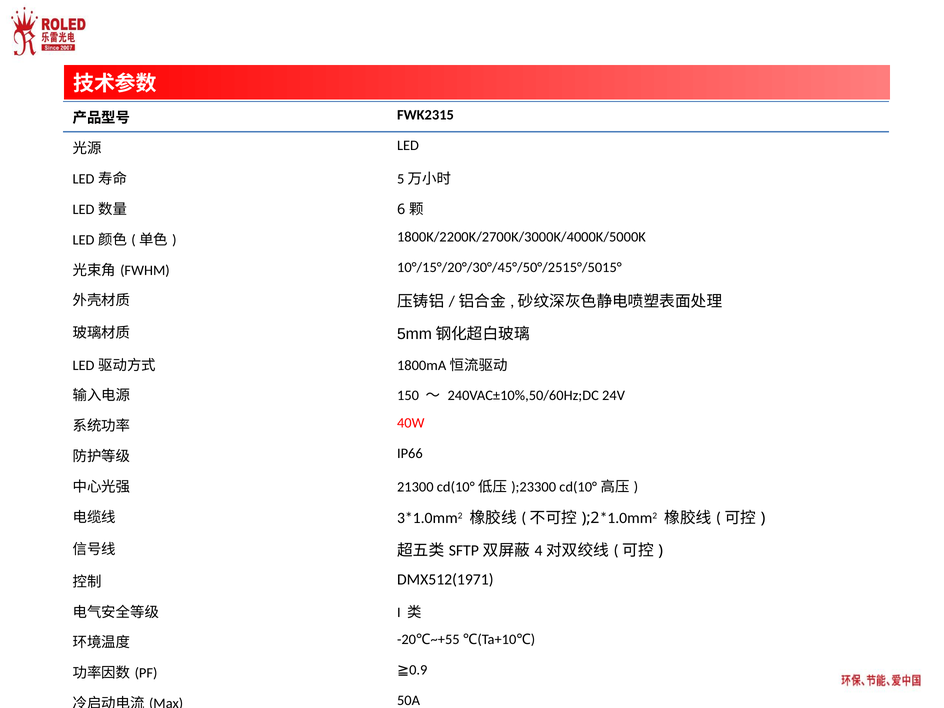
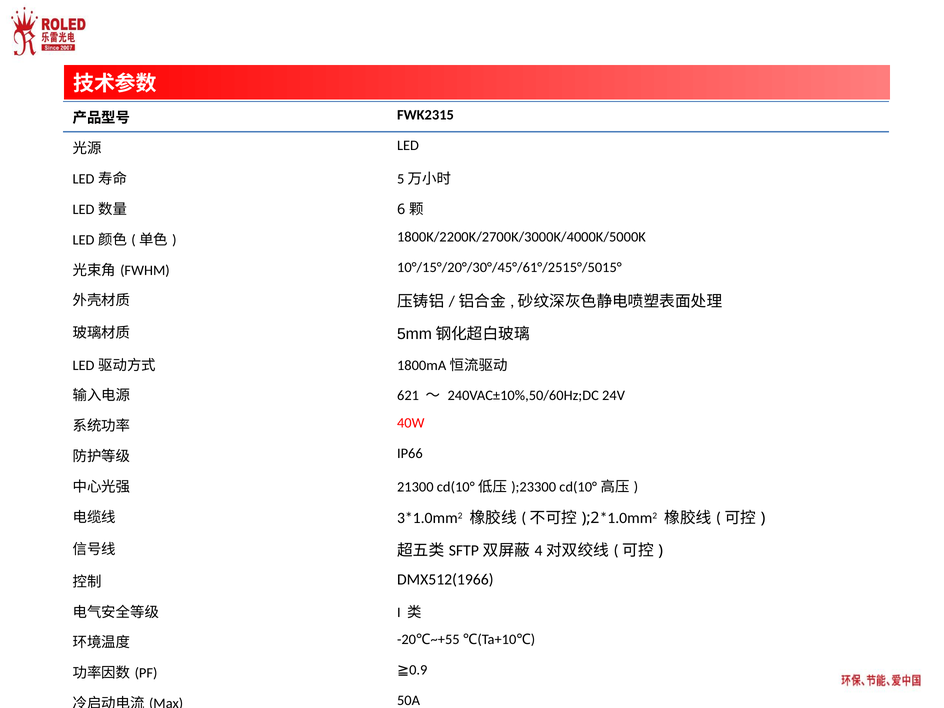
10°/15°/20°/30°/45°/50°/2515°/5015°: 10°/15°/20°/30°/45°/50°/2515°/5015° -> 10°/15°/20°/30°/45°/61°/2515°/5015° (509, 267)
150: 150 -> 621 (408, 396)
DMX512(1971: DMX512(1971 -> DMX512(1966 (445, 580)
